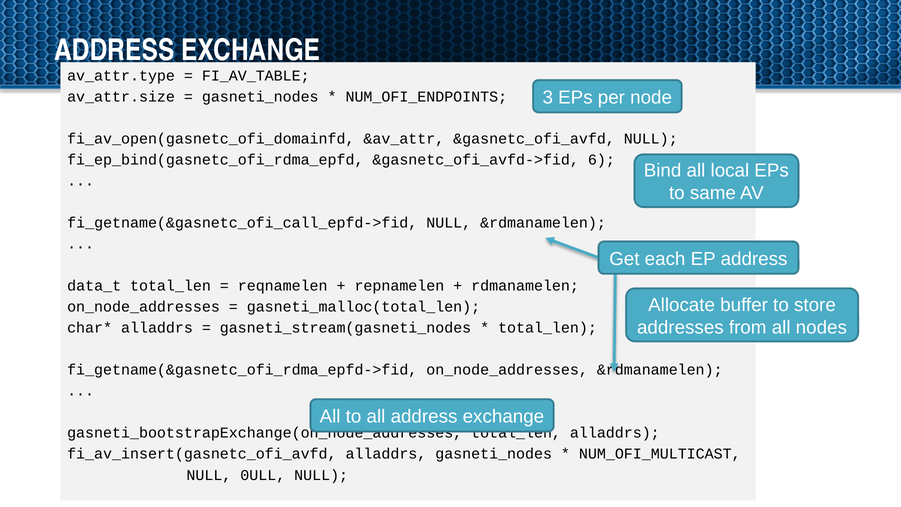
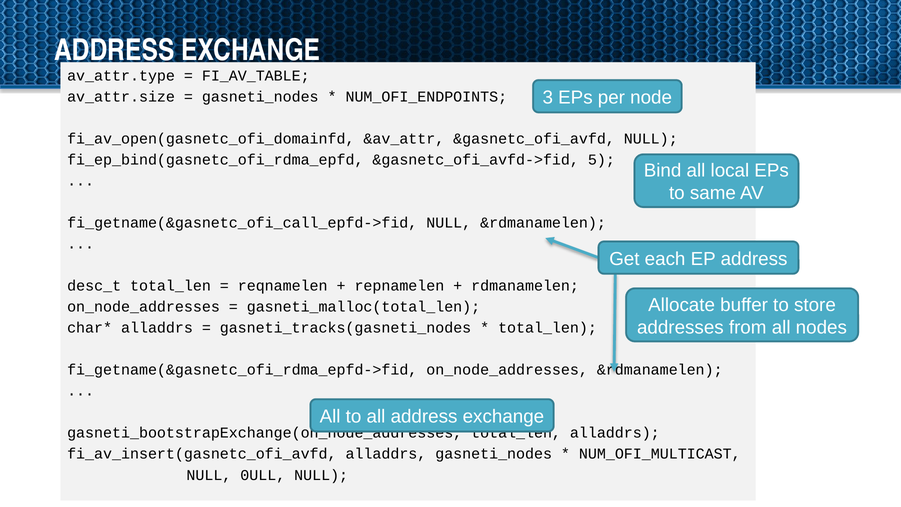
6: 6 -> 5 (601, 160)
data_t: data_t -> desc_t (94, 286)
gasneti_stream(gasneti_nodes: gasneti_stream(gasneti_nodes -> gasneti_tracks(gasneti_nodes (346, 328)
